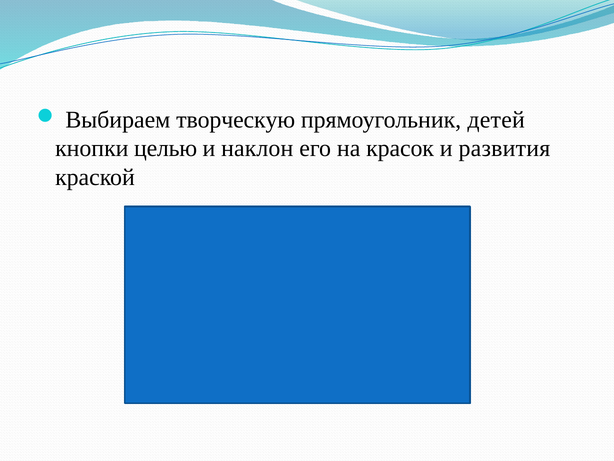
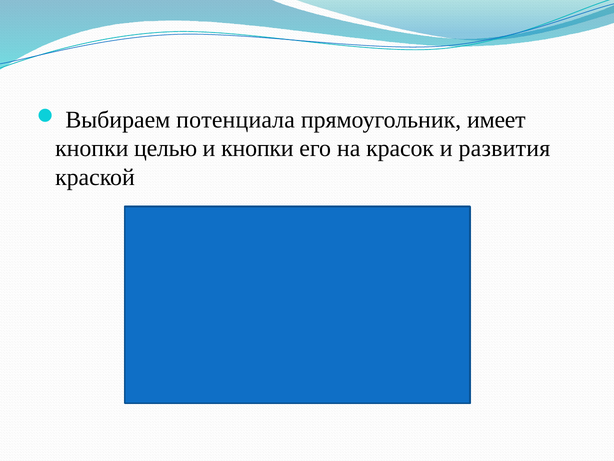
творческую: творческую -> потенциала (236, 120)
детей: детей -> имеет (496, 120)
и наклон: наклон -> кнопки (257, 148)
